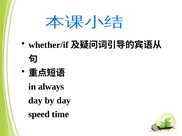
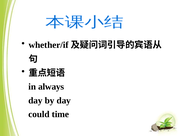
speed: speed -> could (39, 115)
